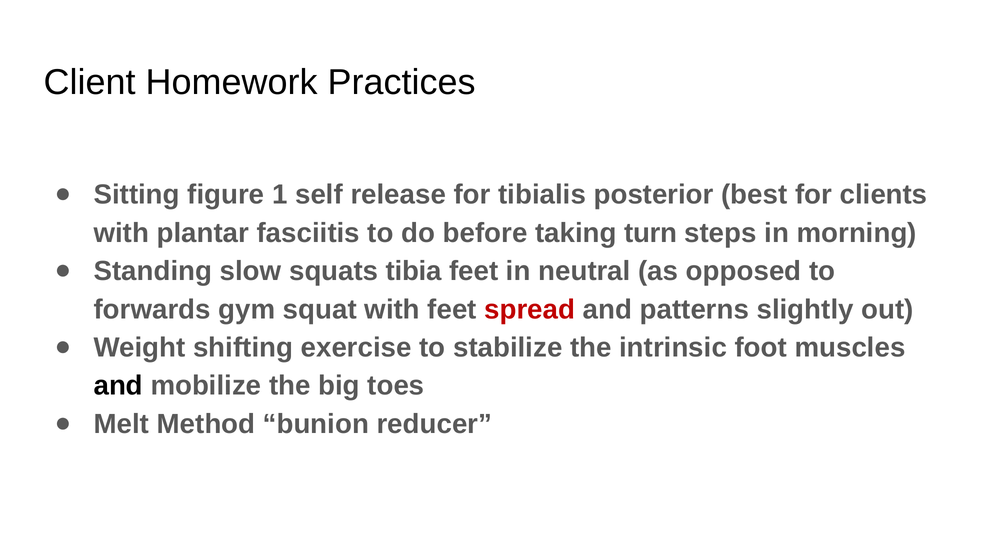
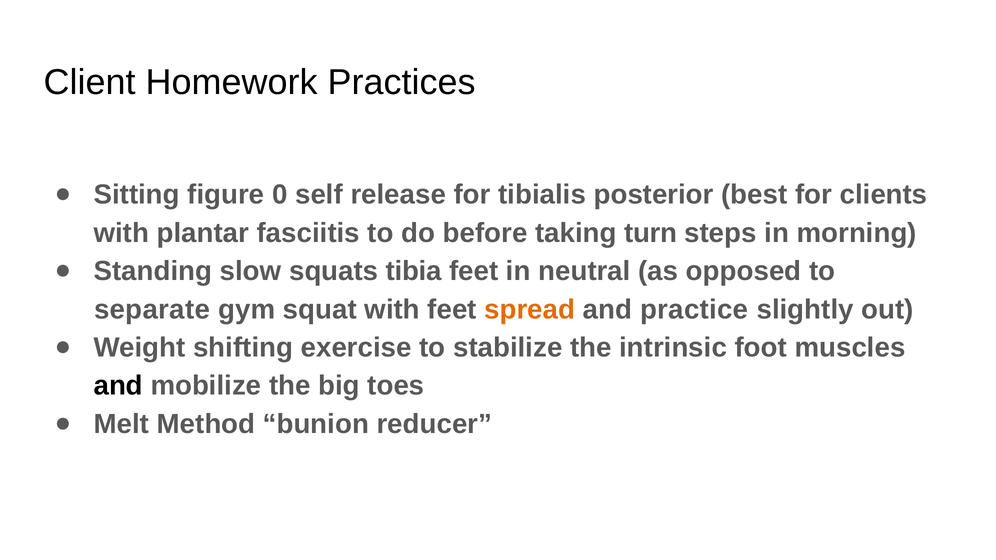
1: 1 -> 0 (280, 195)
forwards: forwards -> separate (152, 310)
spread colour: red -> orange (530, 310)
patterns: patterns -> practice (694, 310)
